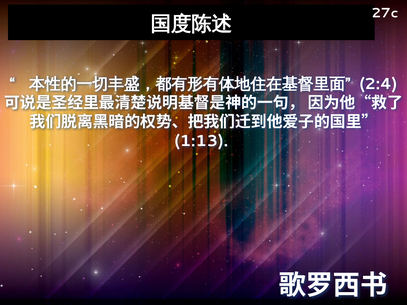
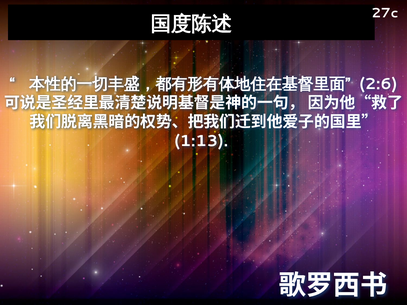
2:4: 2:4 -> 2:6 (378, 84)
